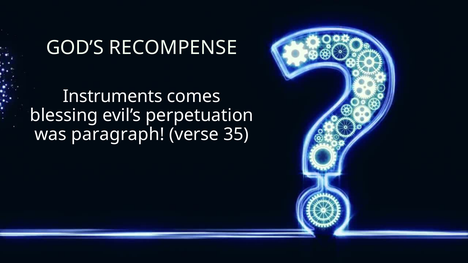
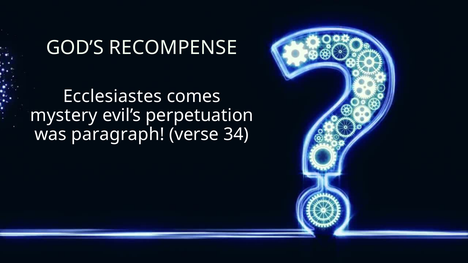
Instruments: Instruments -> Ecclesiastes (112, 97)
blessing: blessing -> mystery (64, 116)
35: 35 -> 34 (236, 135)
